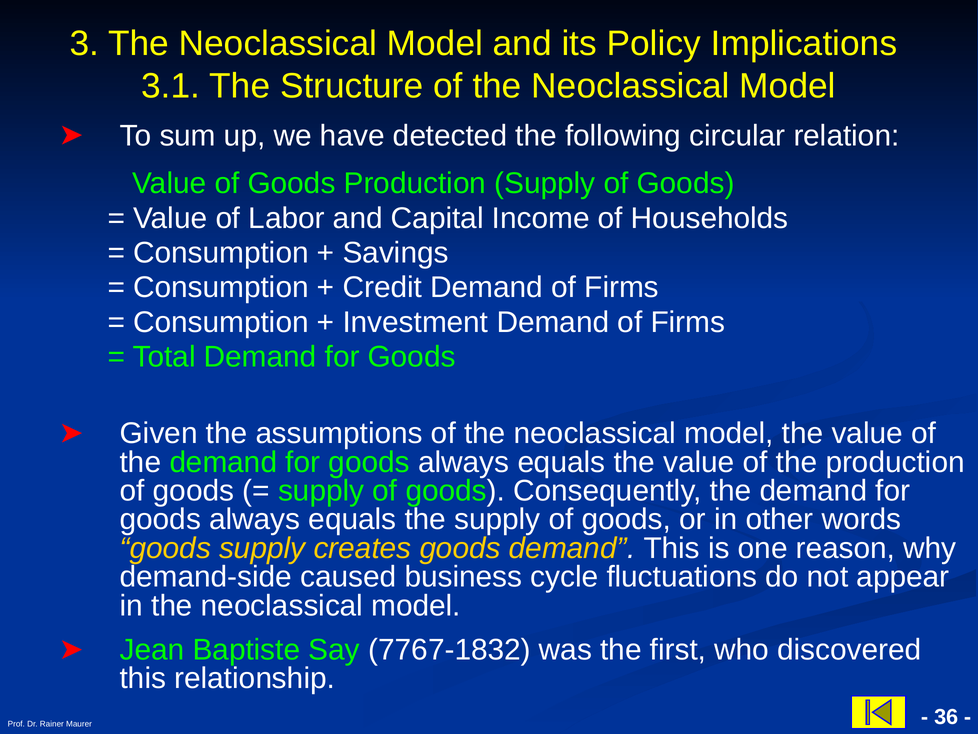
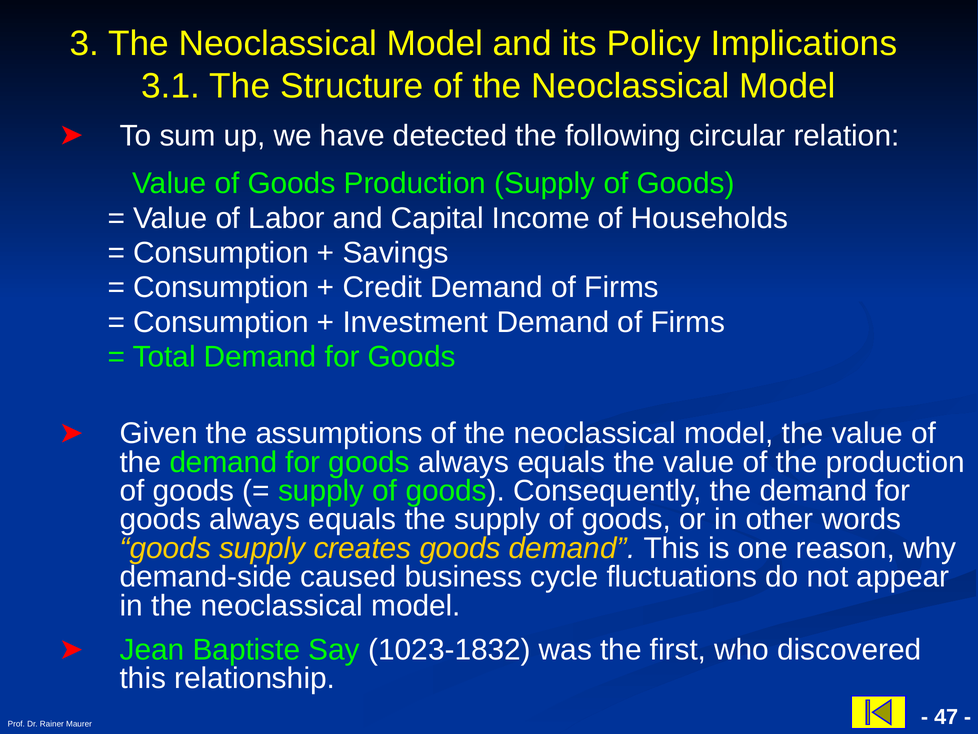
7767-1832: 7767-1832 -> 1023-1832 (450, 649)
36: 36 -> 47 (946, 717)
